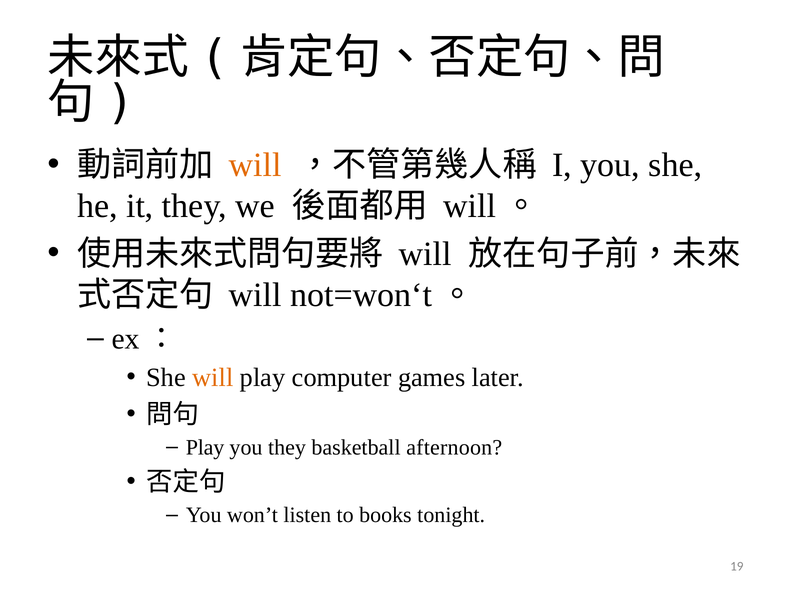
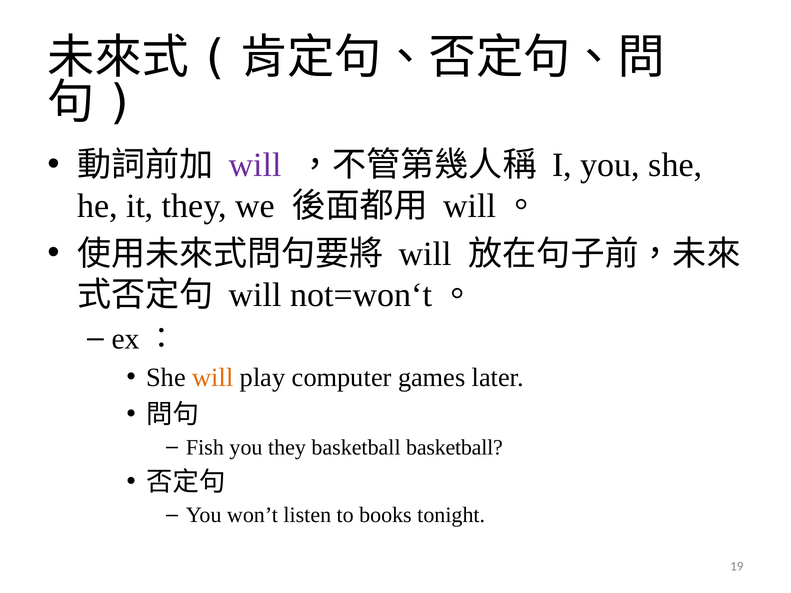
will colour: orange -> purple (255, 165)
Play: Play -> Fish (205, 448)
basketball afternoon: afternoon -> basketball (454, 448)
